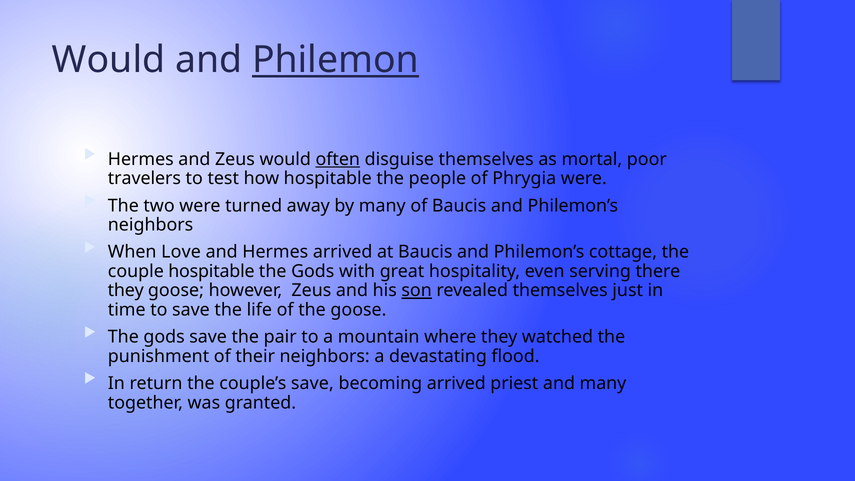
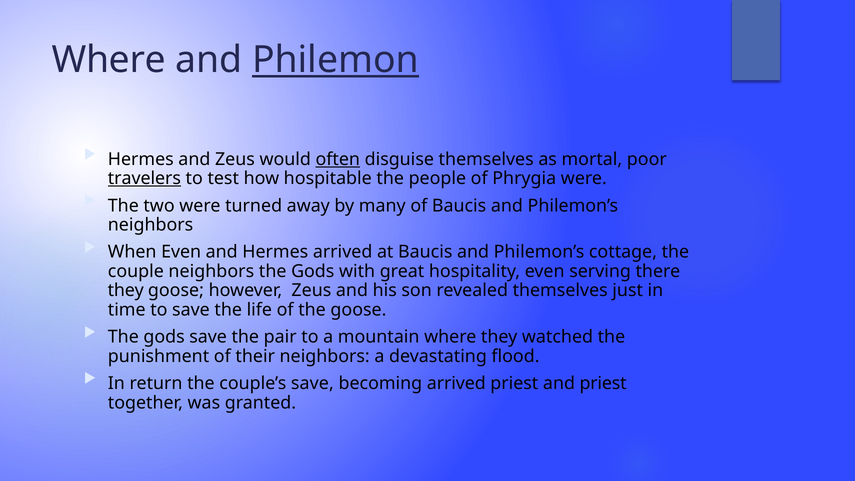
Would: Would -> Where (109, 60)
travelers underline: none -> present (144, 178)
When Love: Love -> Even (181, 252)
couple hospitable: hospitable -> neighbors (211, 271)
son underline: present -> none (417, 291)
and many: many -> priest (603, 384)
